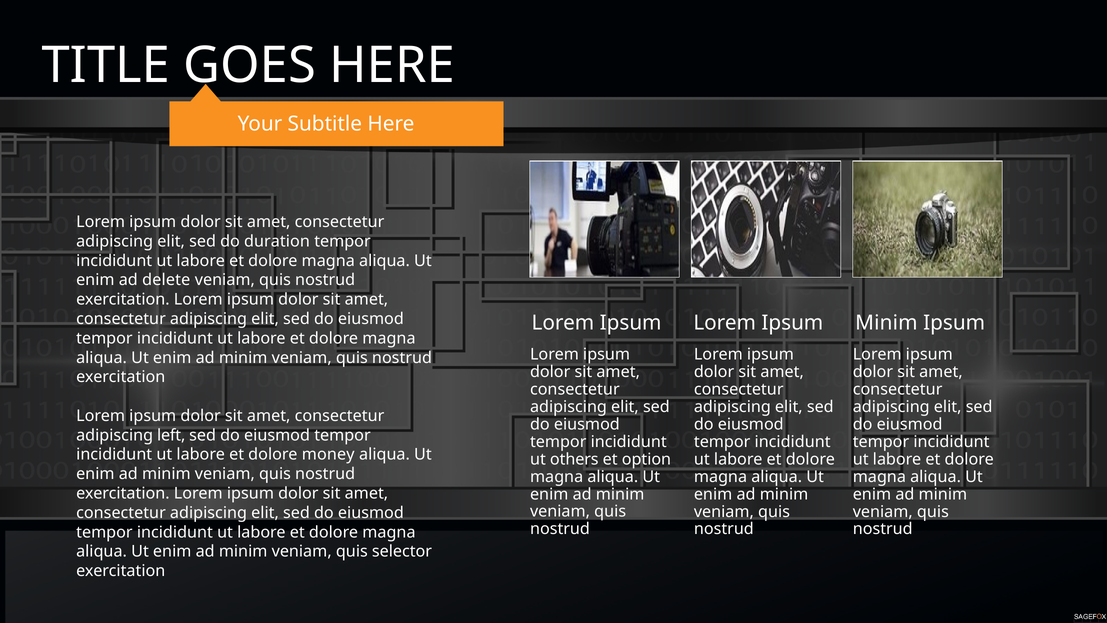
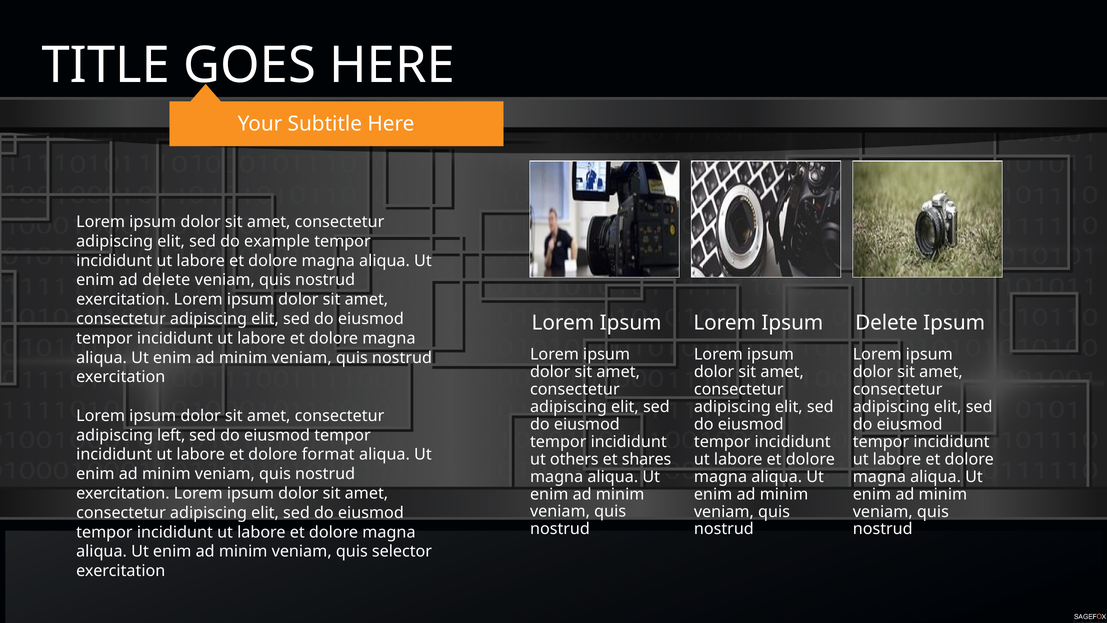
duration: duration -> example (277, 241)
Minim: Minim -> Delete (886, 323)
money: money -> format (328, 454)
option: option -> shares (647, 459)
